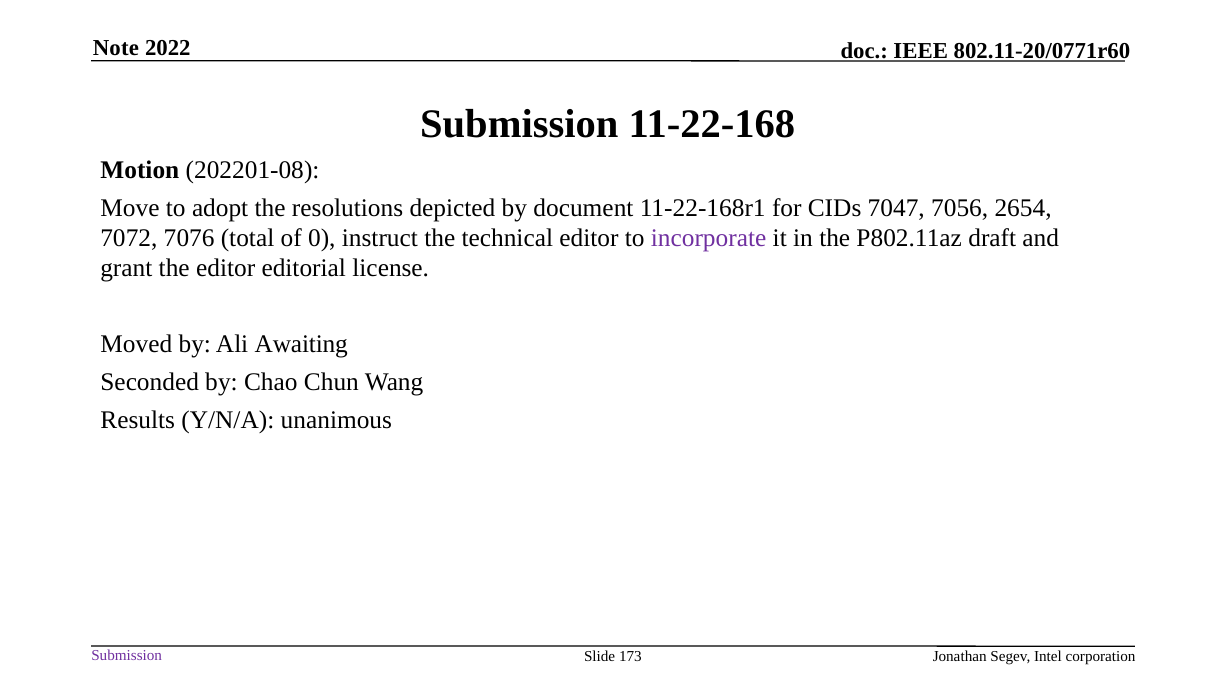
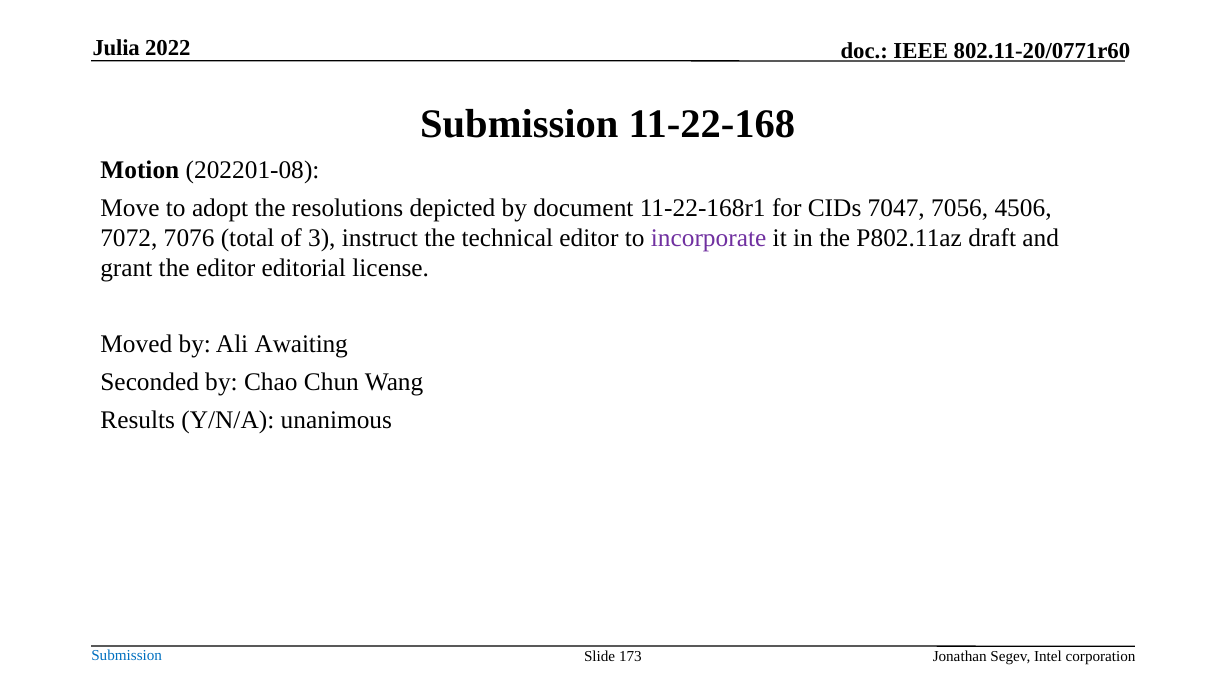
Note: Note -> Julia (116, 48)
2654: 2654 -> 4506 (1023, 208)
0: 0 -> 3 (322, 238)
Submission colour: purple -> blue (127, 656)
